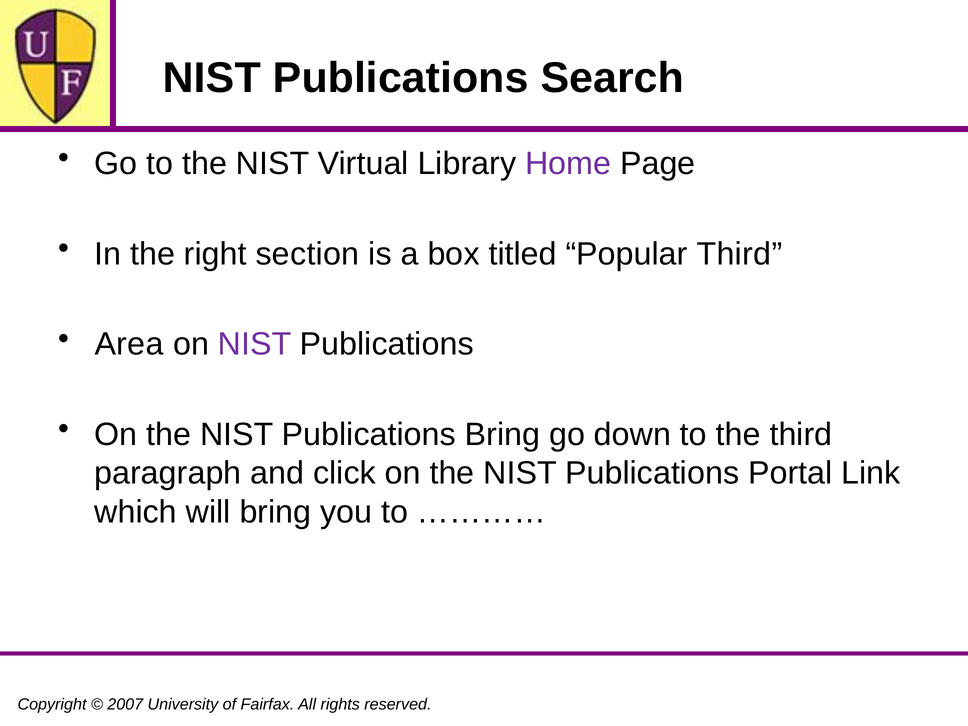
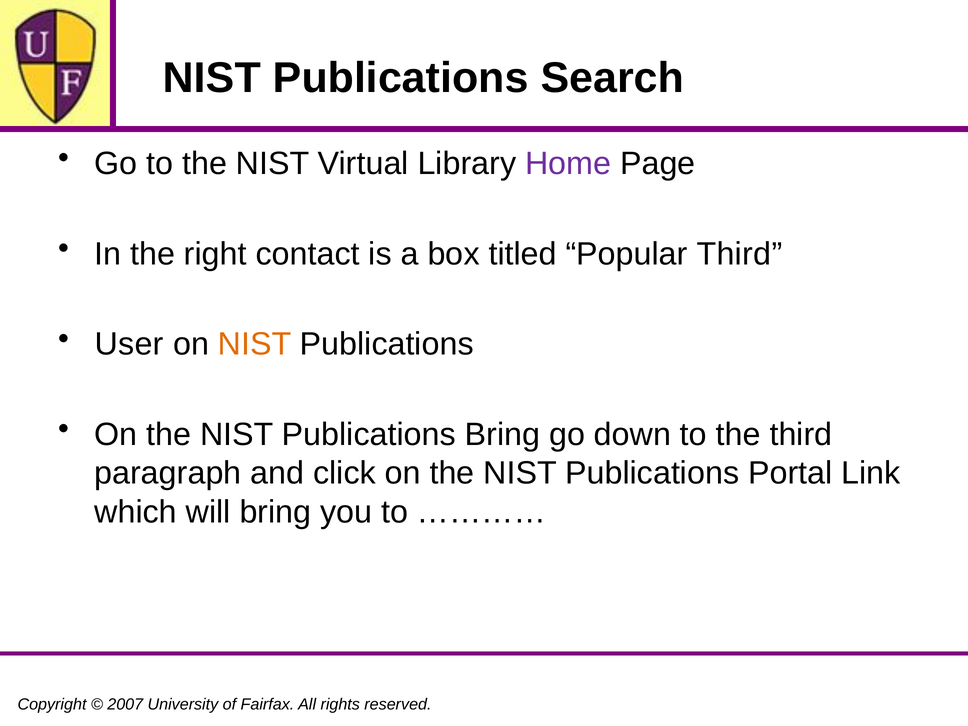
section: section -> contact (308, 254)
Area: Area -> User (129, 344)
NIST colour: purple -> orange (255, 344)
